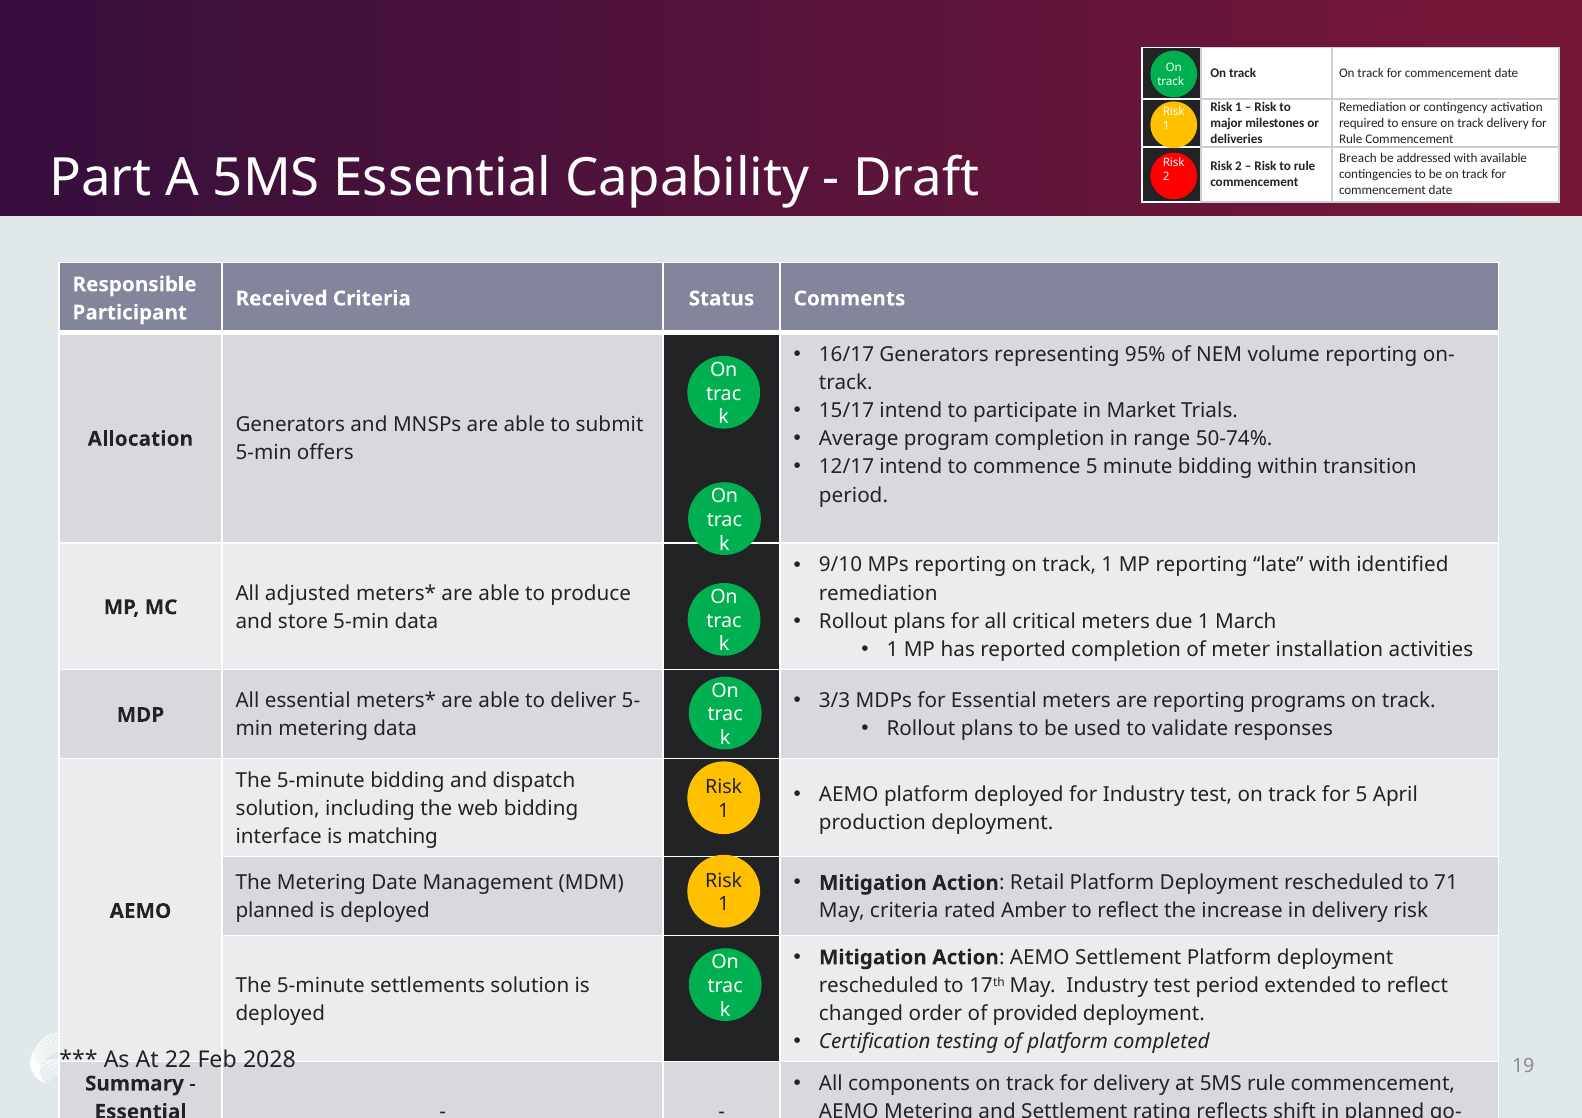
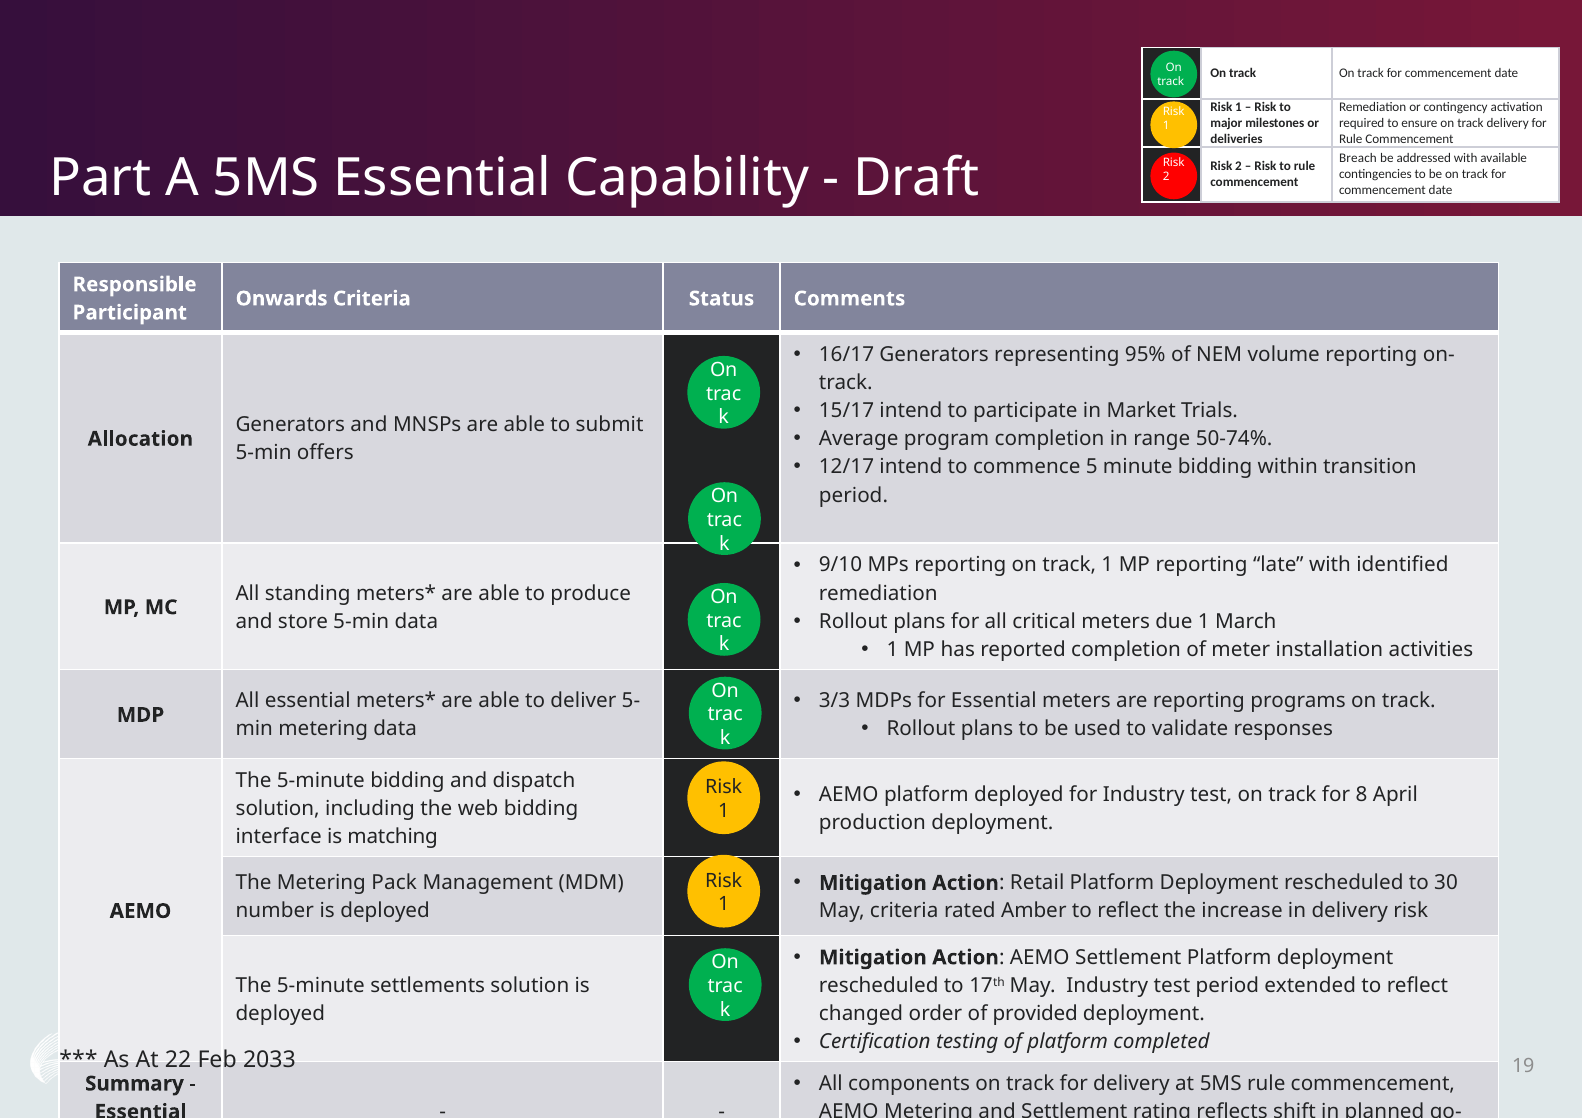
Received: Received -> Onwards (282, 299)
adjusted: adjusted -> standing (308, 594)
for 5: 5 -> 8 (1362, 795)
71: 71 -> 30 (1446, 883)
Metering Date: Date -> Pack (394, 883)
planned: planned -> number (275, 912)
2028: 2028 -> 2033 (269, 1061)
